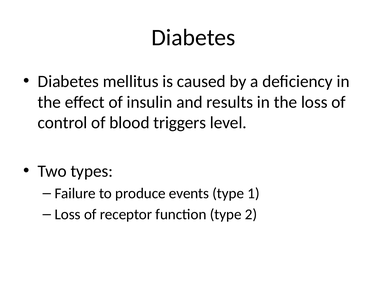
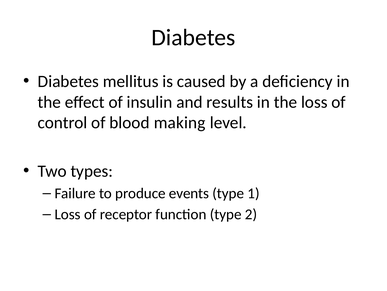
triggers: triggers -> making (180, 122)
